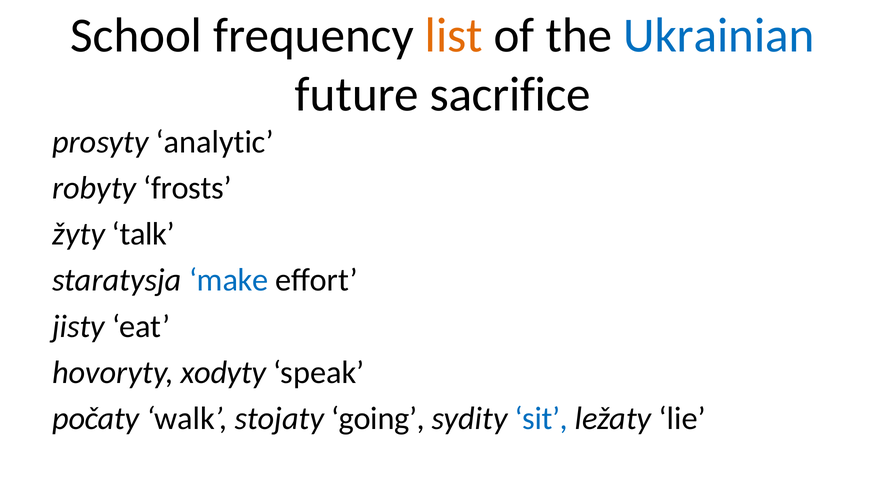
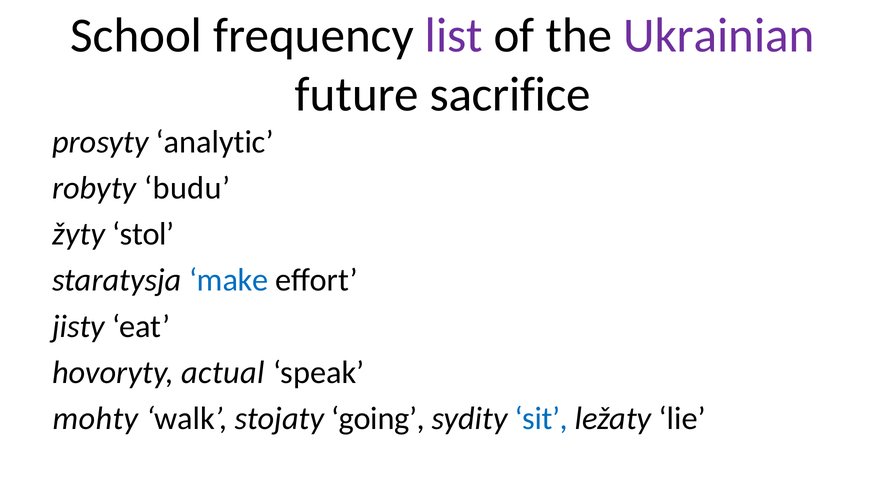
list colour: orange -> purple (454, 35)
Ukrainian colour: blue -> purple (719, 35)
frosts: frosts -> budu (187, 188)
talk: talk -> stol (143, 234)
xodyty: xodyty -> actual (223, 372)
počaty: počaty -> mohty (95, 418)
